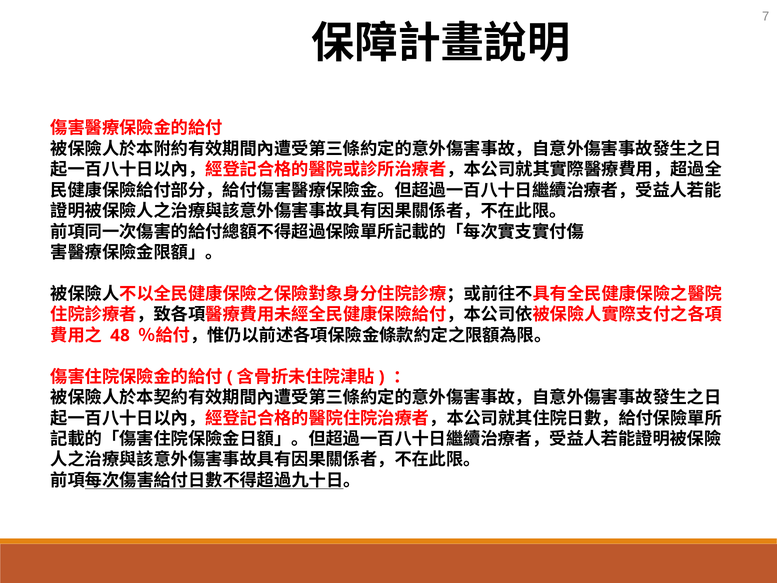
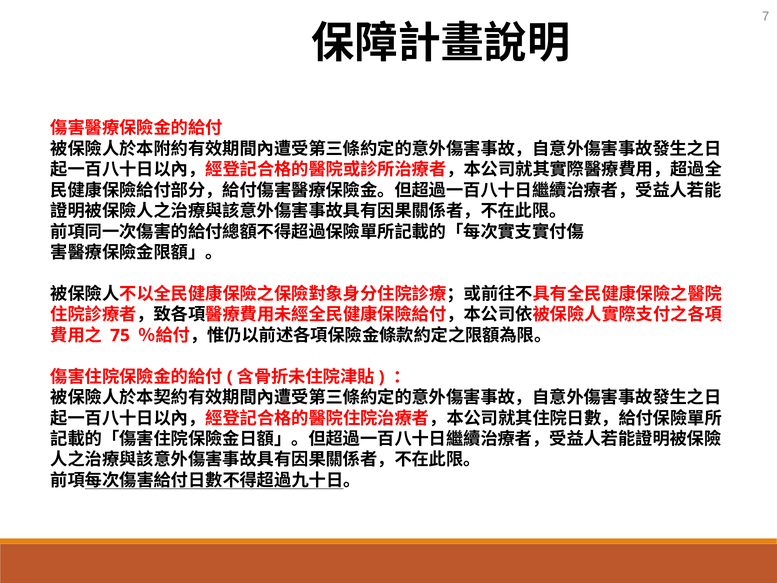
48: 48 -> 75 (120, 335)
